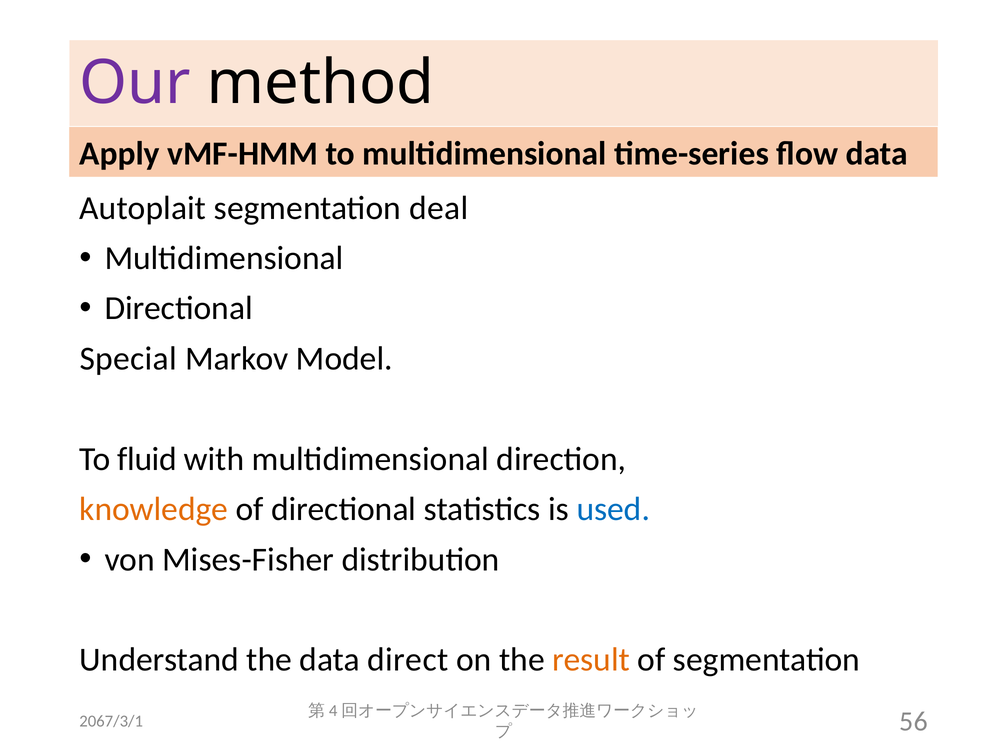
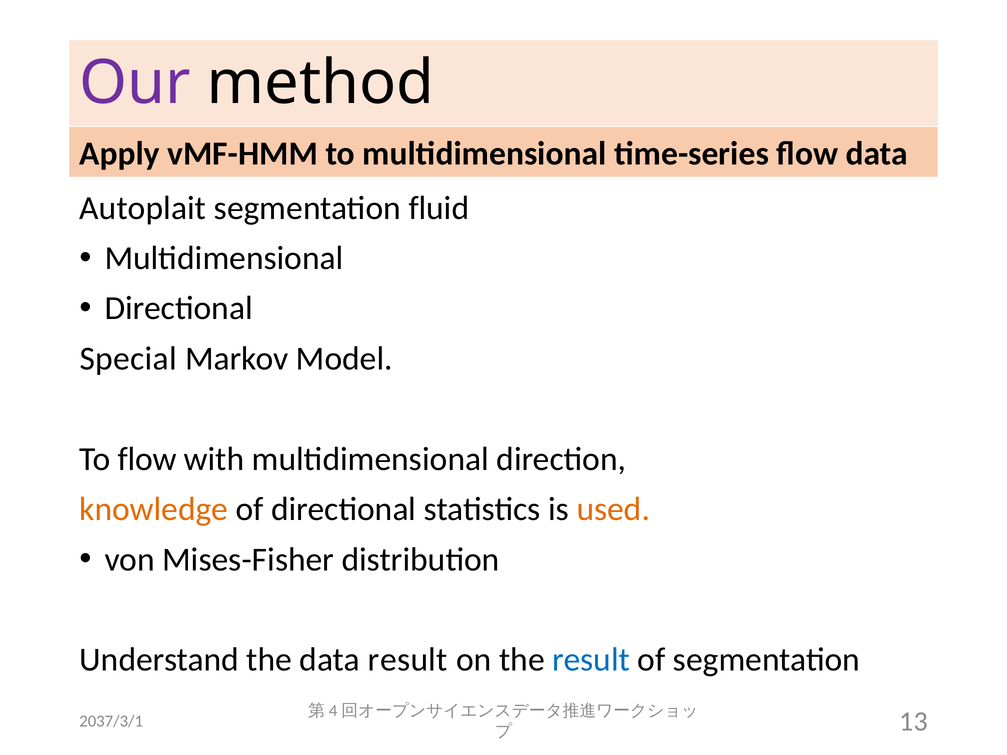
deal: deal -> fluid (439, 208)
To fluid: fluid -> flow (147, 459)
used colour: blue -> orange (613, 509)
data direct: direct -> result (408, 660)
result colour: orange -> blue (591, 660)
2067/3/1: 2067/3/1 -> 2037/3/1 (111, 721)
56: 56 -> 13 (914, 722)
